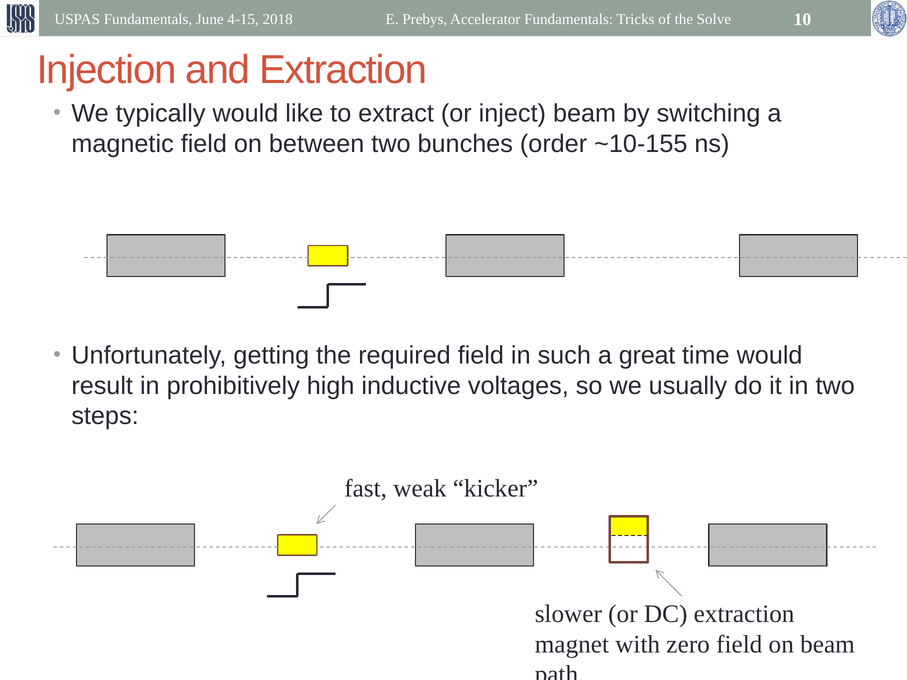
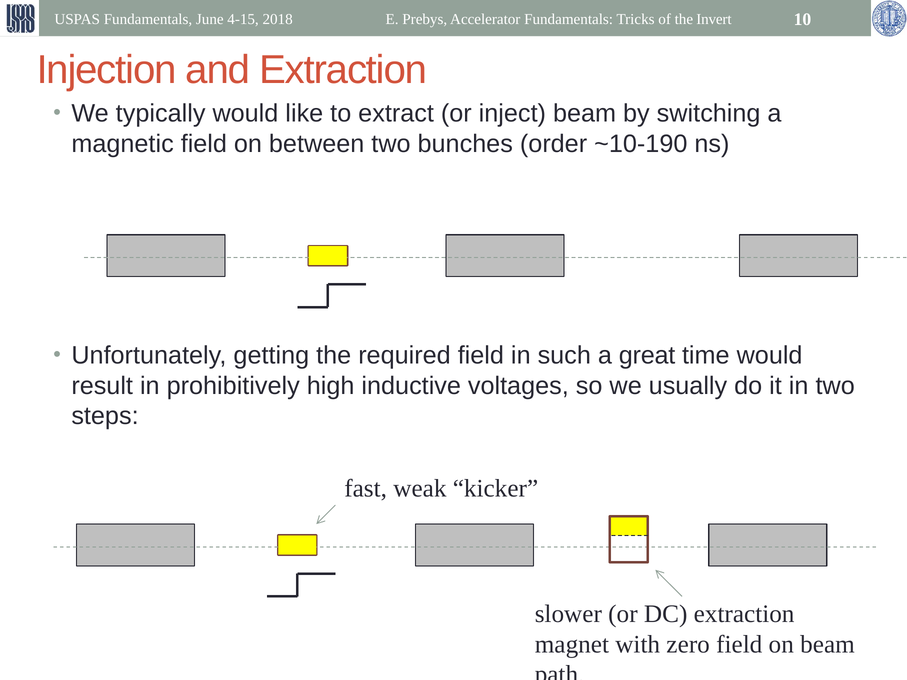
Solve: Solve -> Invert (714, 19)
~10-155: ~10-155 -> ~10-190 (641, 144)
